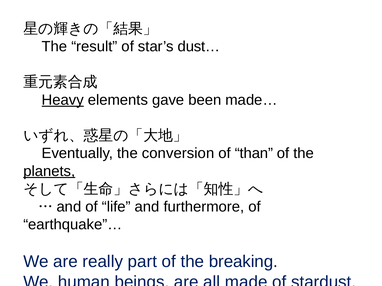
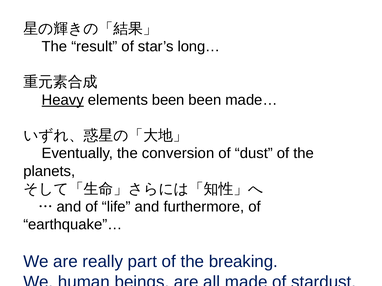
dust…: dust… -> long… (199, 47)
elements gave: gave -> been (168, 100)
than: than -> dust (254, 154)
planets underline: present -> none (49, 171)
